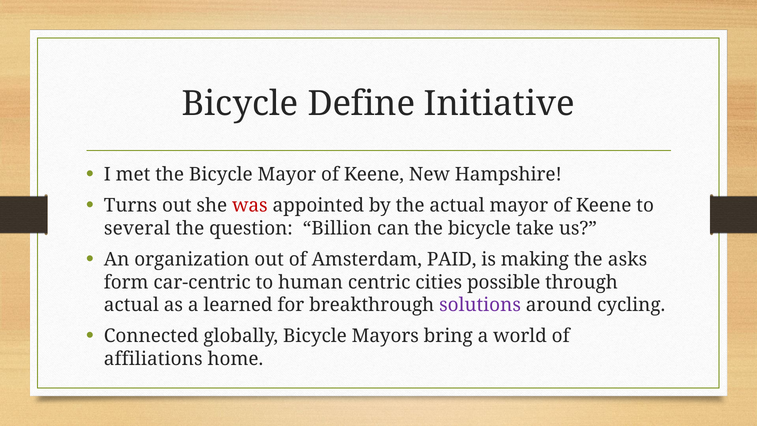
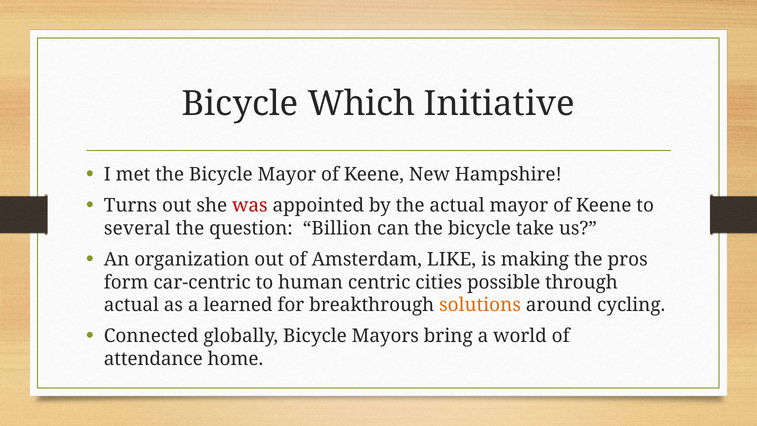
Define: Define -> Which (361, 104)
PAID: PAID -> LIKE (452, 259)
asks: asks -> pros (628, 259)
solutions colour: purple -> orange (480, 305)
affiliations: affiliations -> attendance (153, 359)
